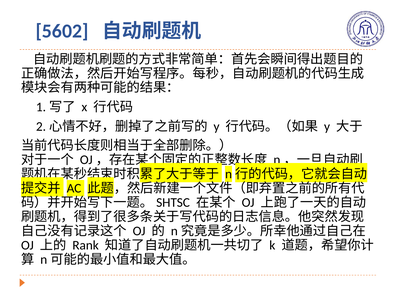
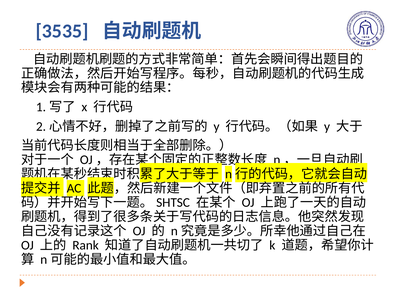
5602: 5602 -> 3535 (62, 31)
